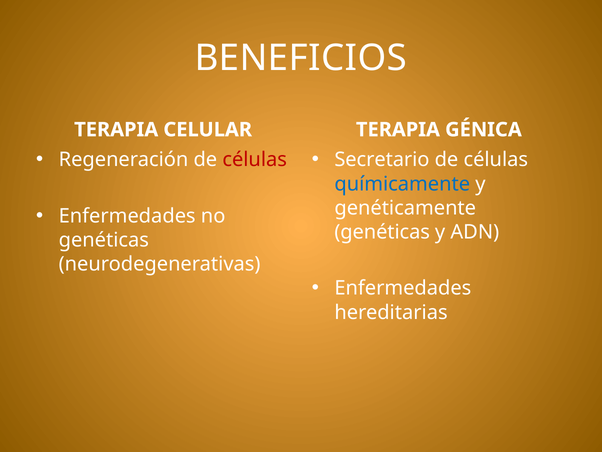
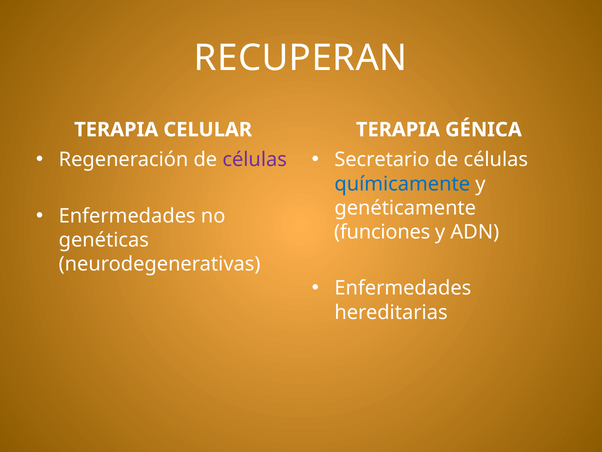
BENEFICIOS: BENEFICIOS -> RECUPERAN (301, 58)
células colour: red -> purple (255, 160)
genéticas: genéticas -> funciones (382, 232)
